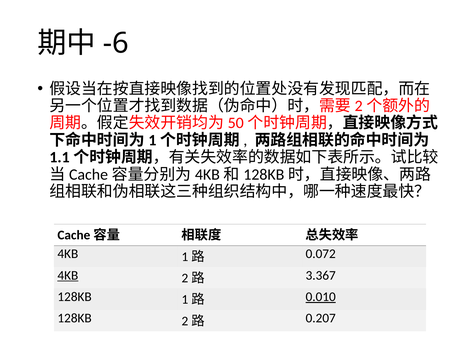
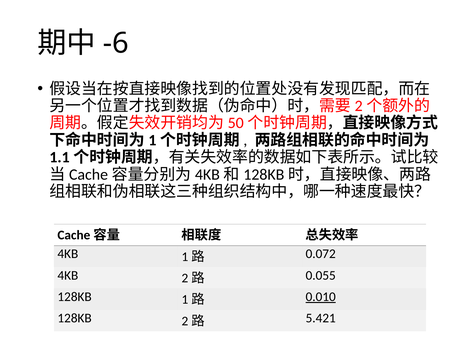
4KB underline: present -> none (68, 275)
3.367: 3.367 -> 0.055 (321, 275)
0.207: 0.207 -> 5.421 (321, 318)
